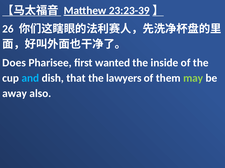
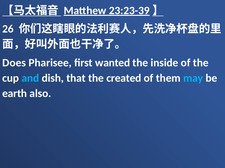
lawyers: lawyers -> created (124, 78)
may colour: light green -> light blue (193, 78)
away: away -> earth (15, 94)
